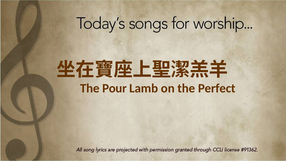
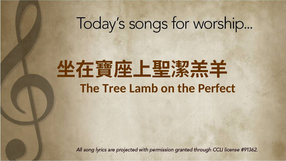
Pour: Pour -> Tree (114, 88)
